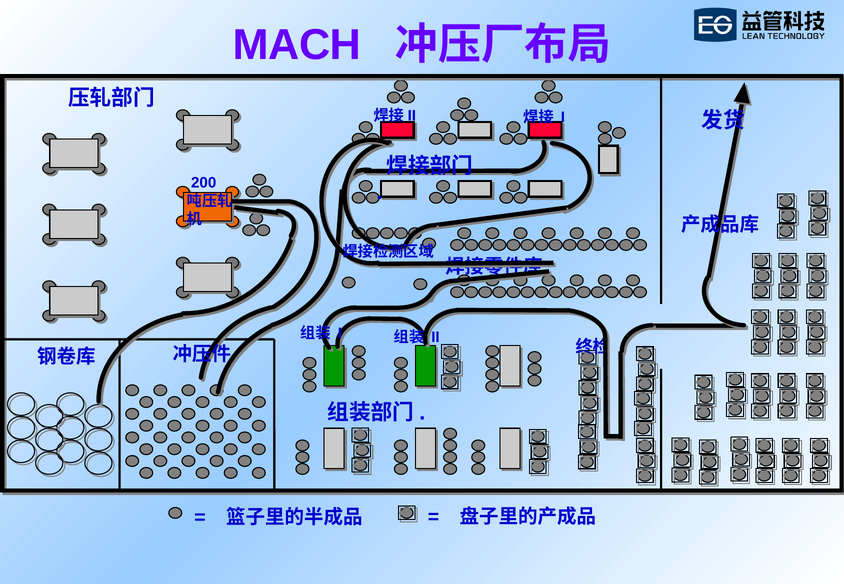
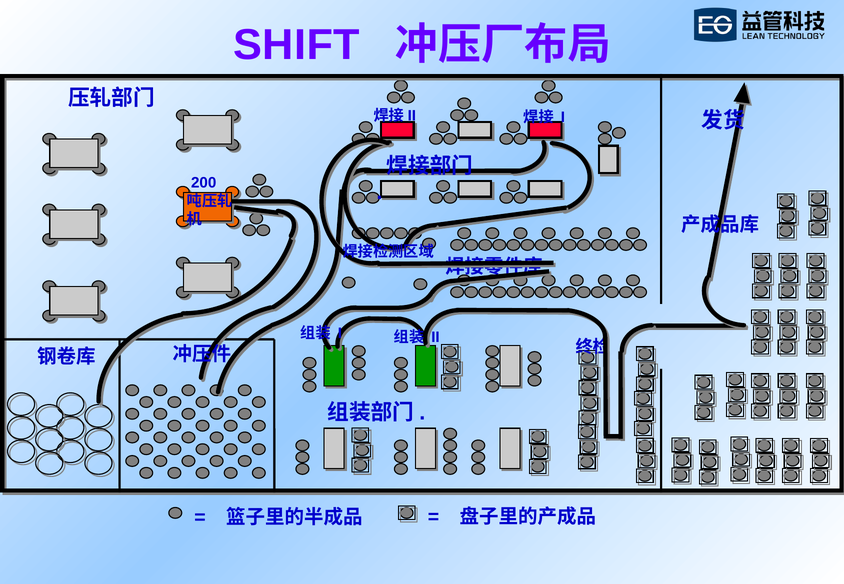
MACH: MACH -> SHIFT (297, 45)
